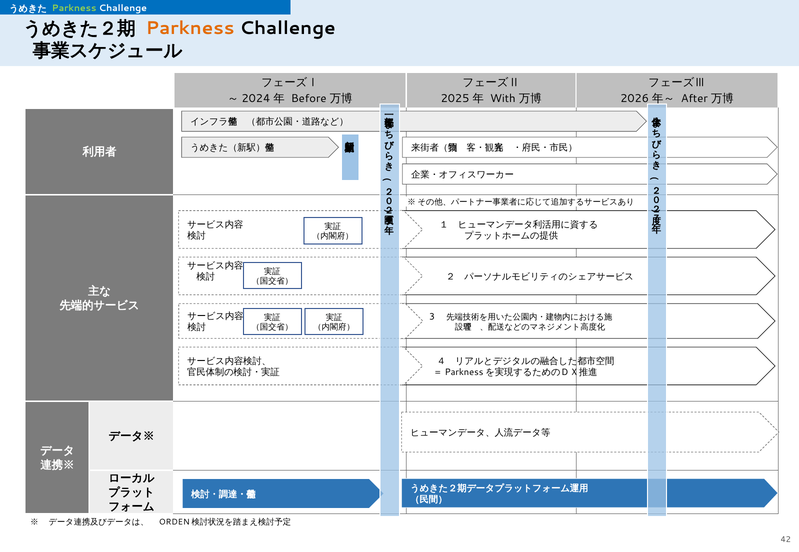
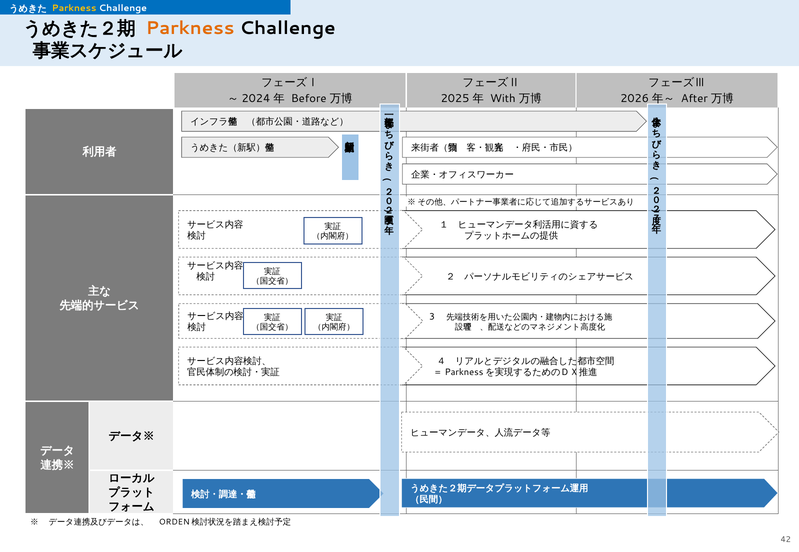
Parkness colour: light green -> yellow (74, 8)
